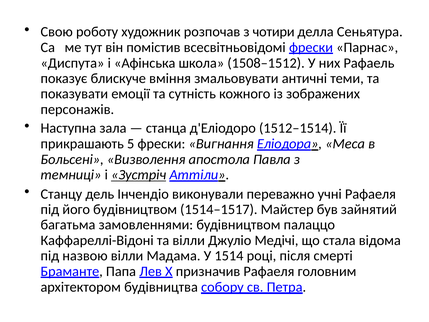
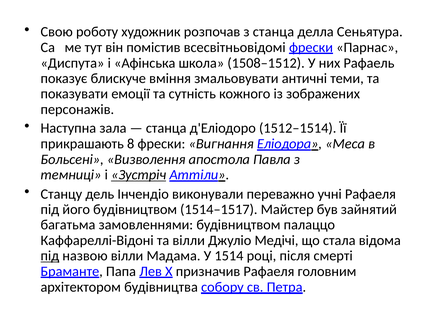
з чотири: чотири -> станца (273, 32)
5: 5 -> 8 (131, 144)
під underline: none -> present (50, 256)
